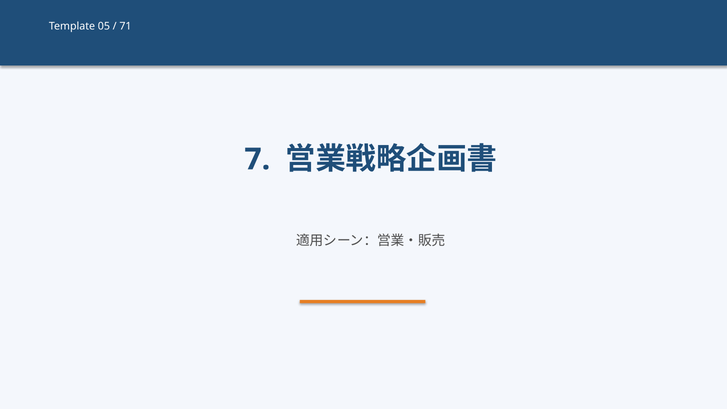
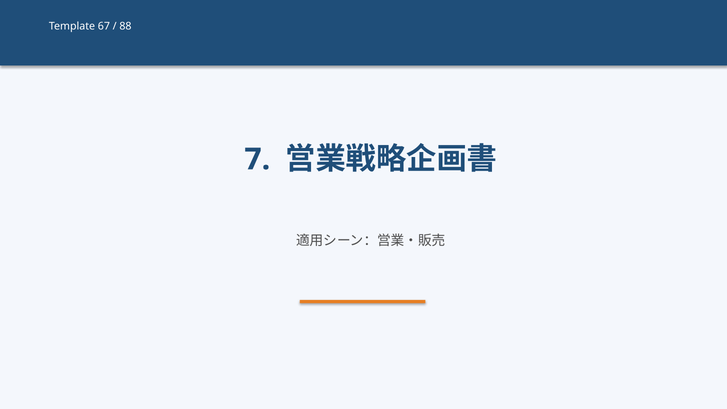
05: 05 -> 67 (104, 26)
71: 71 -> 88 (125, 26)
